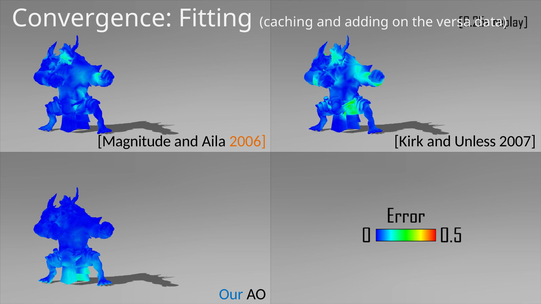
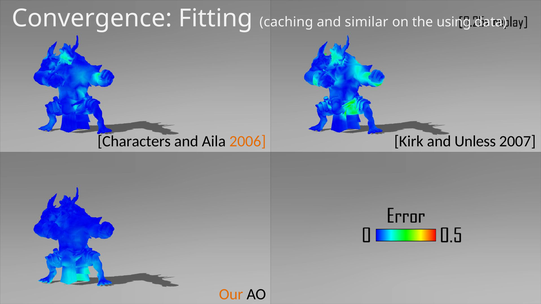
adding: adding -> similar (367, 22)
versa: versa -> using (454, 22)
Magnitude: Magnitude -> Characters (134, 141)
Our colour: blue -> orange (231, 295)
